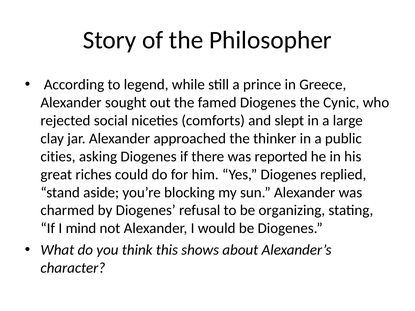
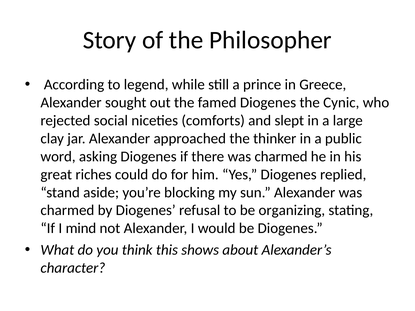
cities: cities -> word (58, 157)
there was reported: reported -> charmed (281, 157)
